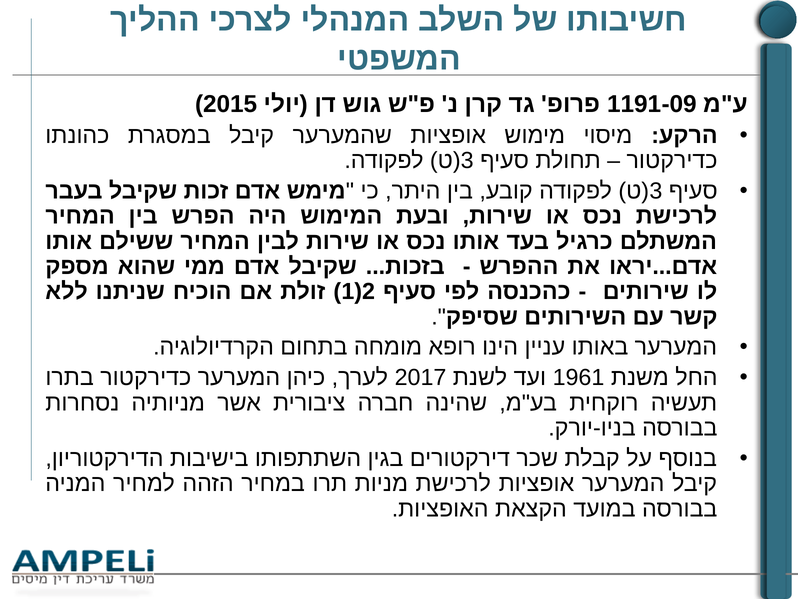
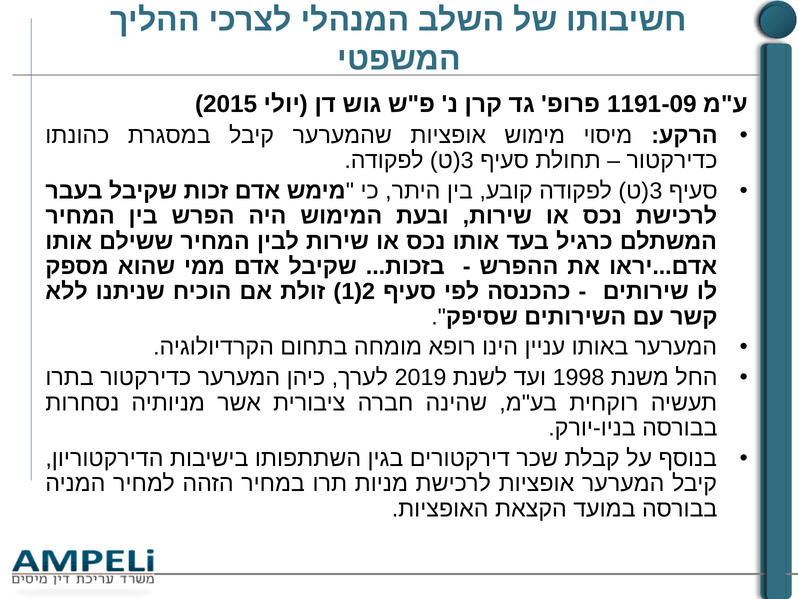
2017: 2017 -> 2019 (421, 377)
1961: 1961 -> 1998 (578, 377)
